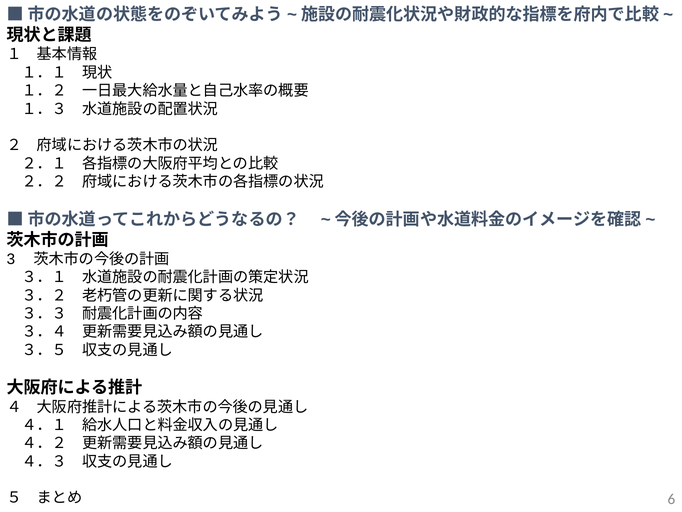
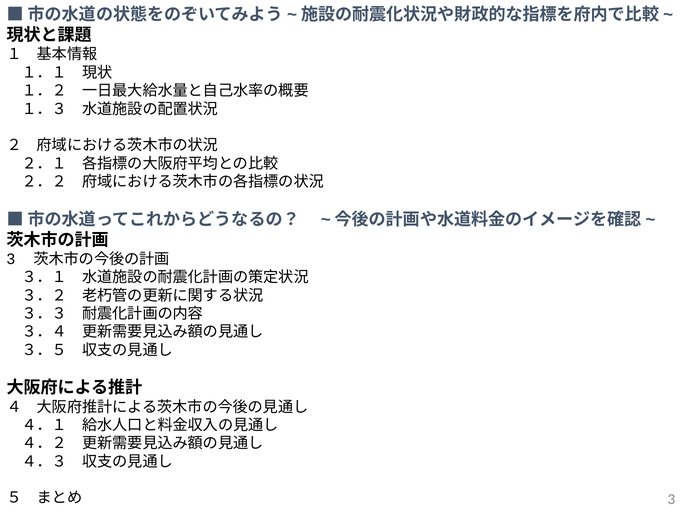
6: 6 -> 3 (671, 499)
